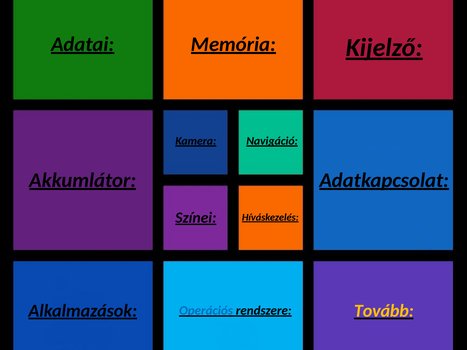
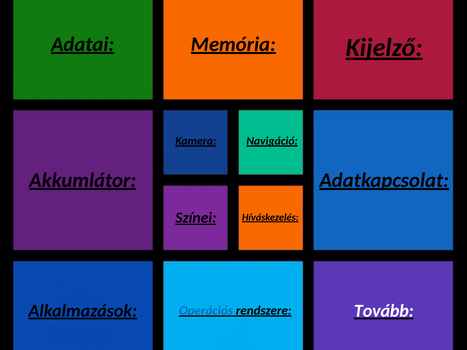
Tovább colour: yellow -> white (384, 311)
